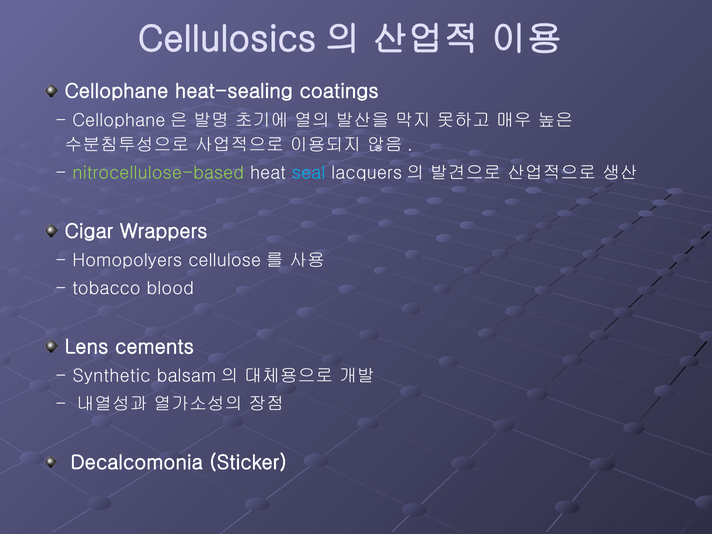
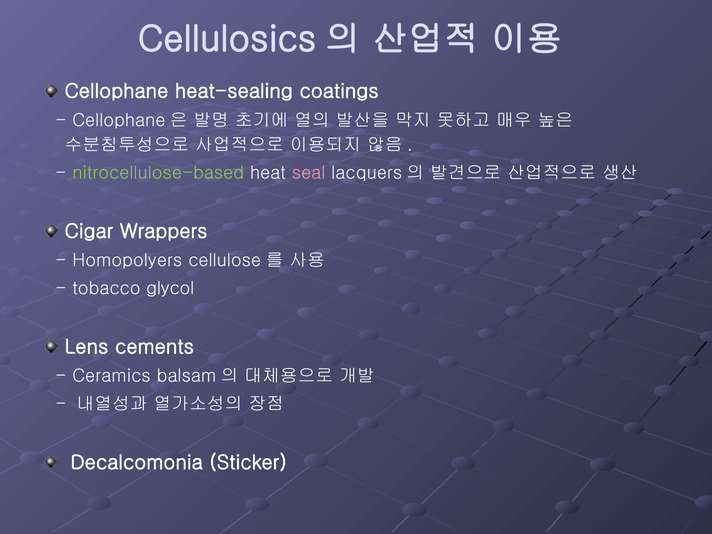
seal colour: light blue -> pink (309, 173)
blood: blood -> glycol (170, 289)
Synthetic: Synthetic -> Ceramics (112, 376)
